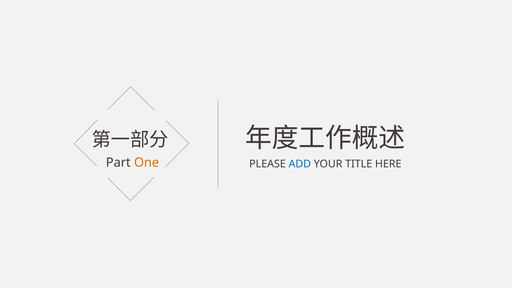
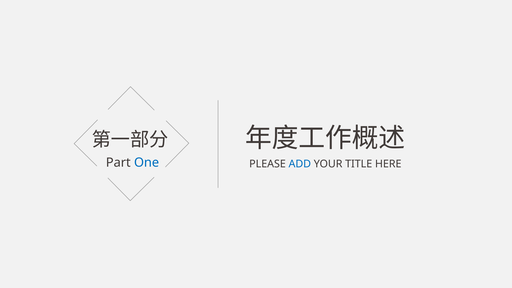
One colour: orange -> blue (147, 163)
